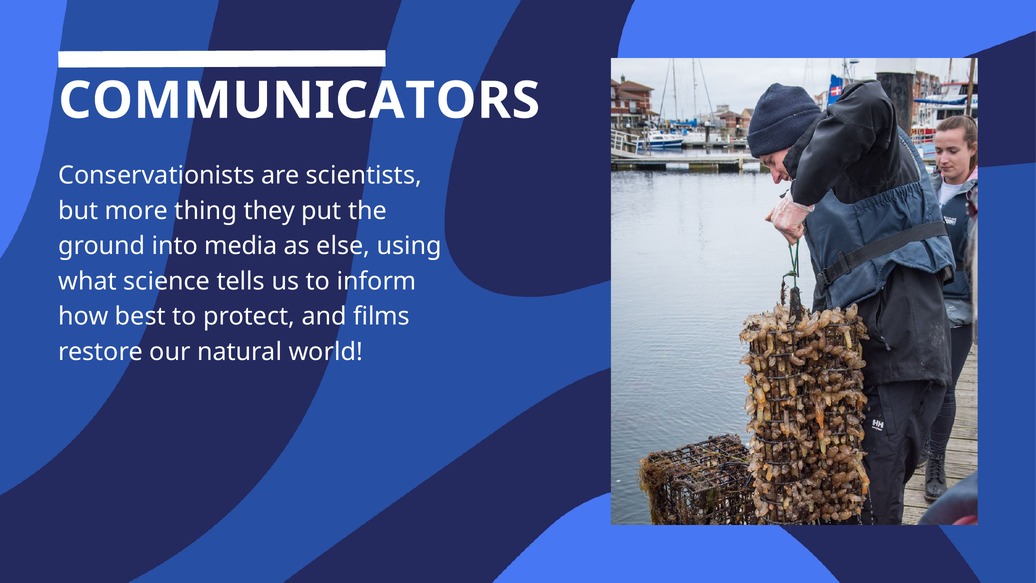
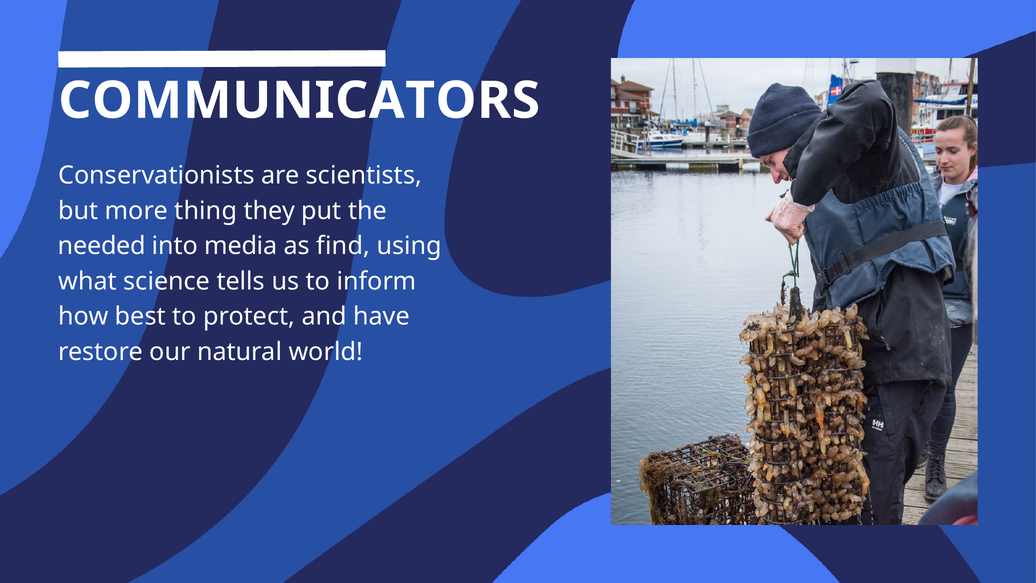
ground: ground -> needed (102, 246)
else: else -> find (343, 246)
films: films -> have (382, 316)
